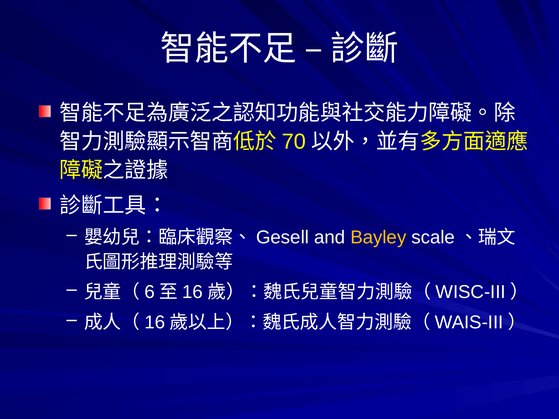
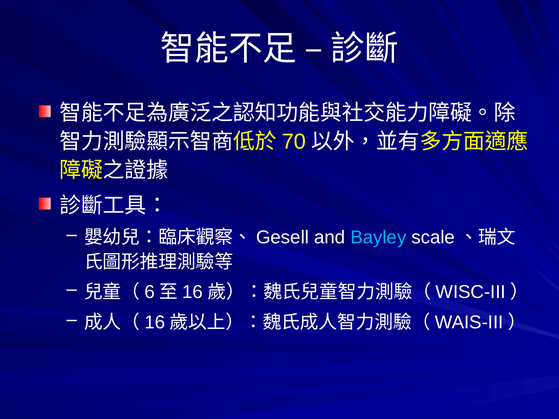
Bayley colour: yellow -> light blue (378, 238)
